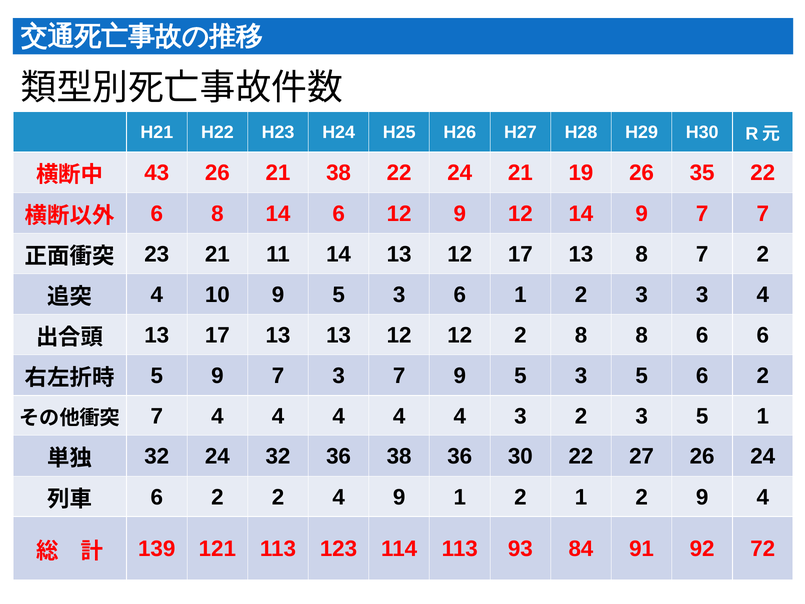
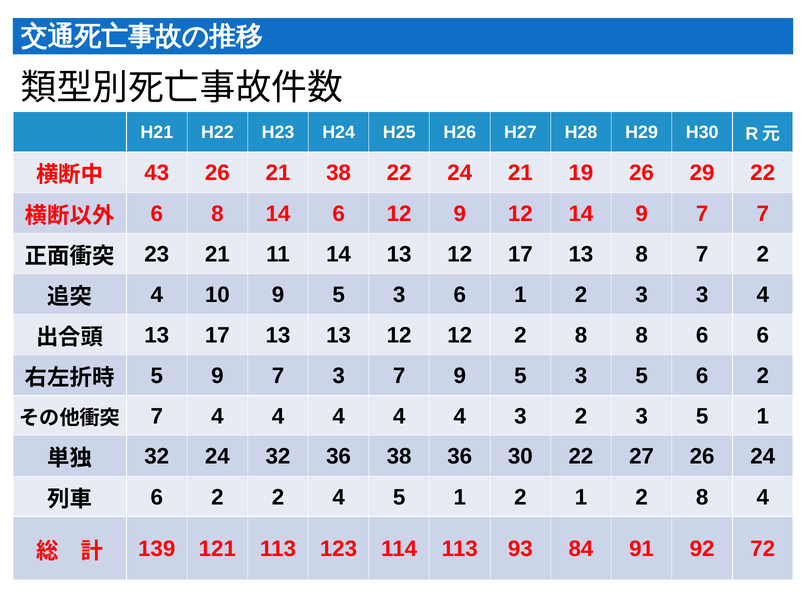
35: 35 -> 29 (702, 173)
4 9: 9 -> 5 (399, 497)
1 2 9: 9 -> 8 (702, 497)
